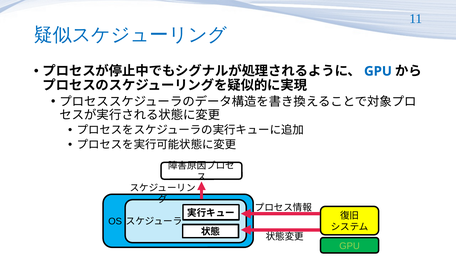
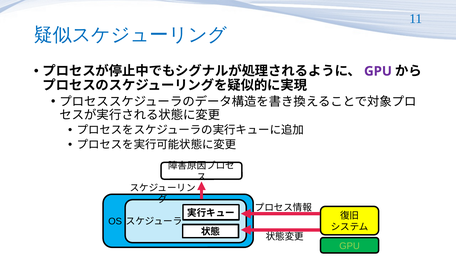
GPU colour: blue -> purple (378, 71)
